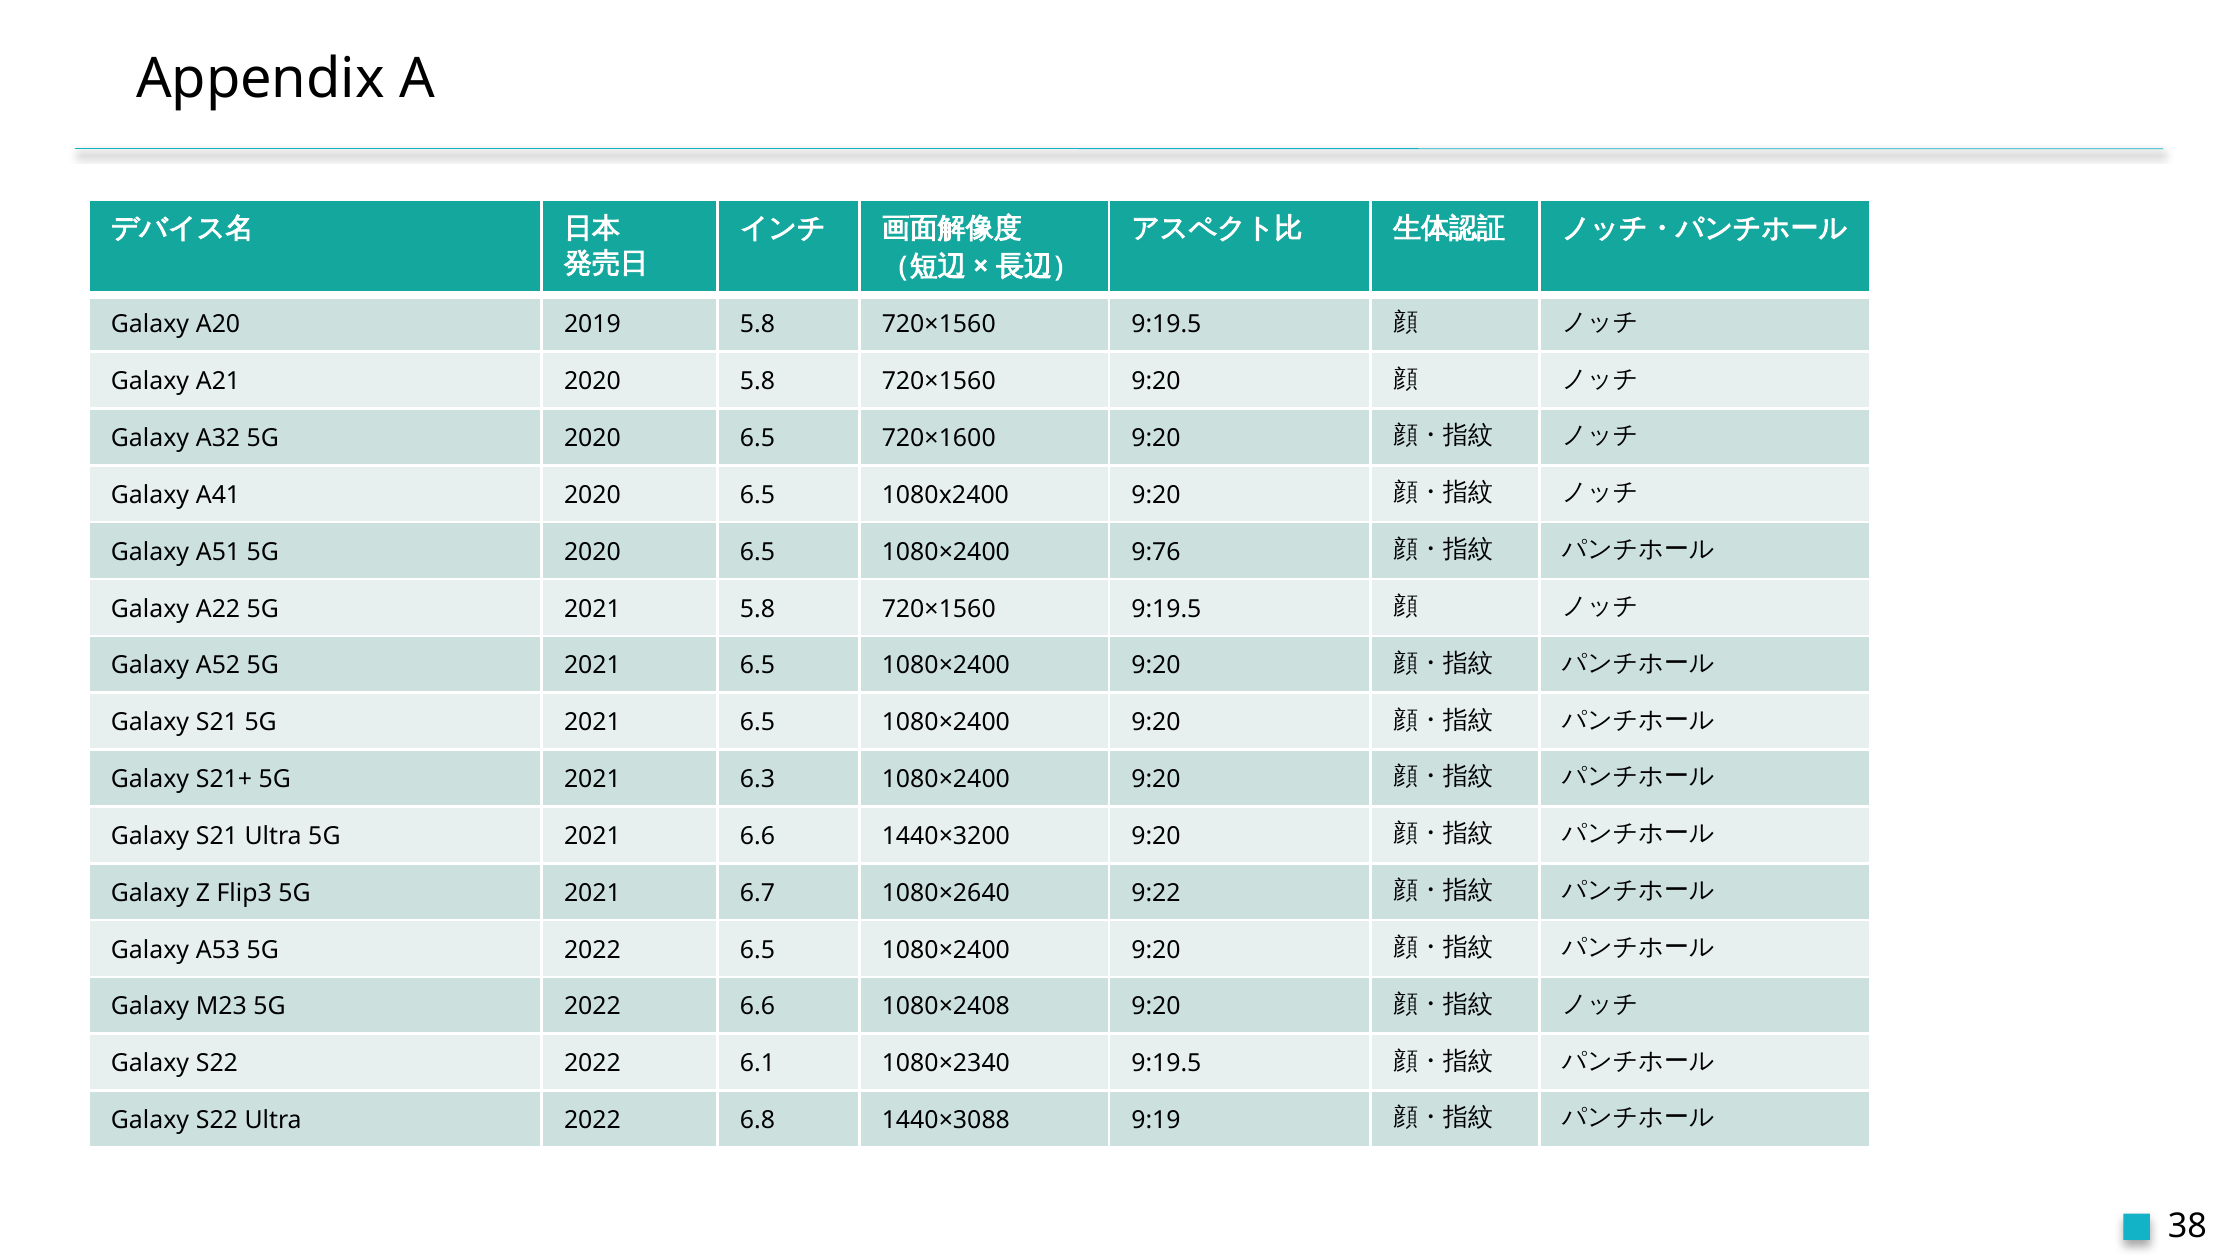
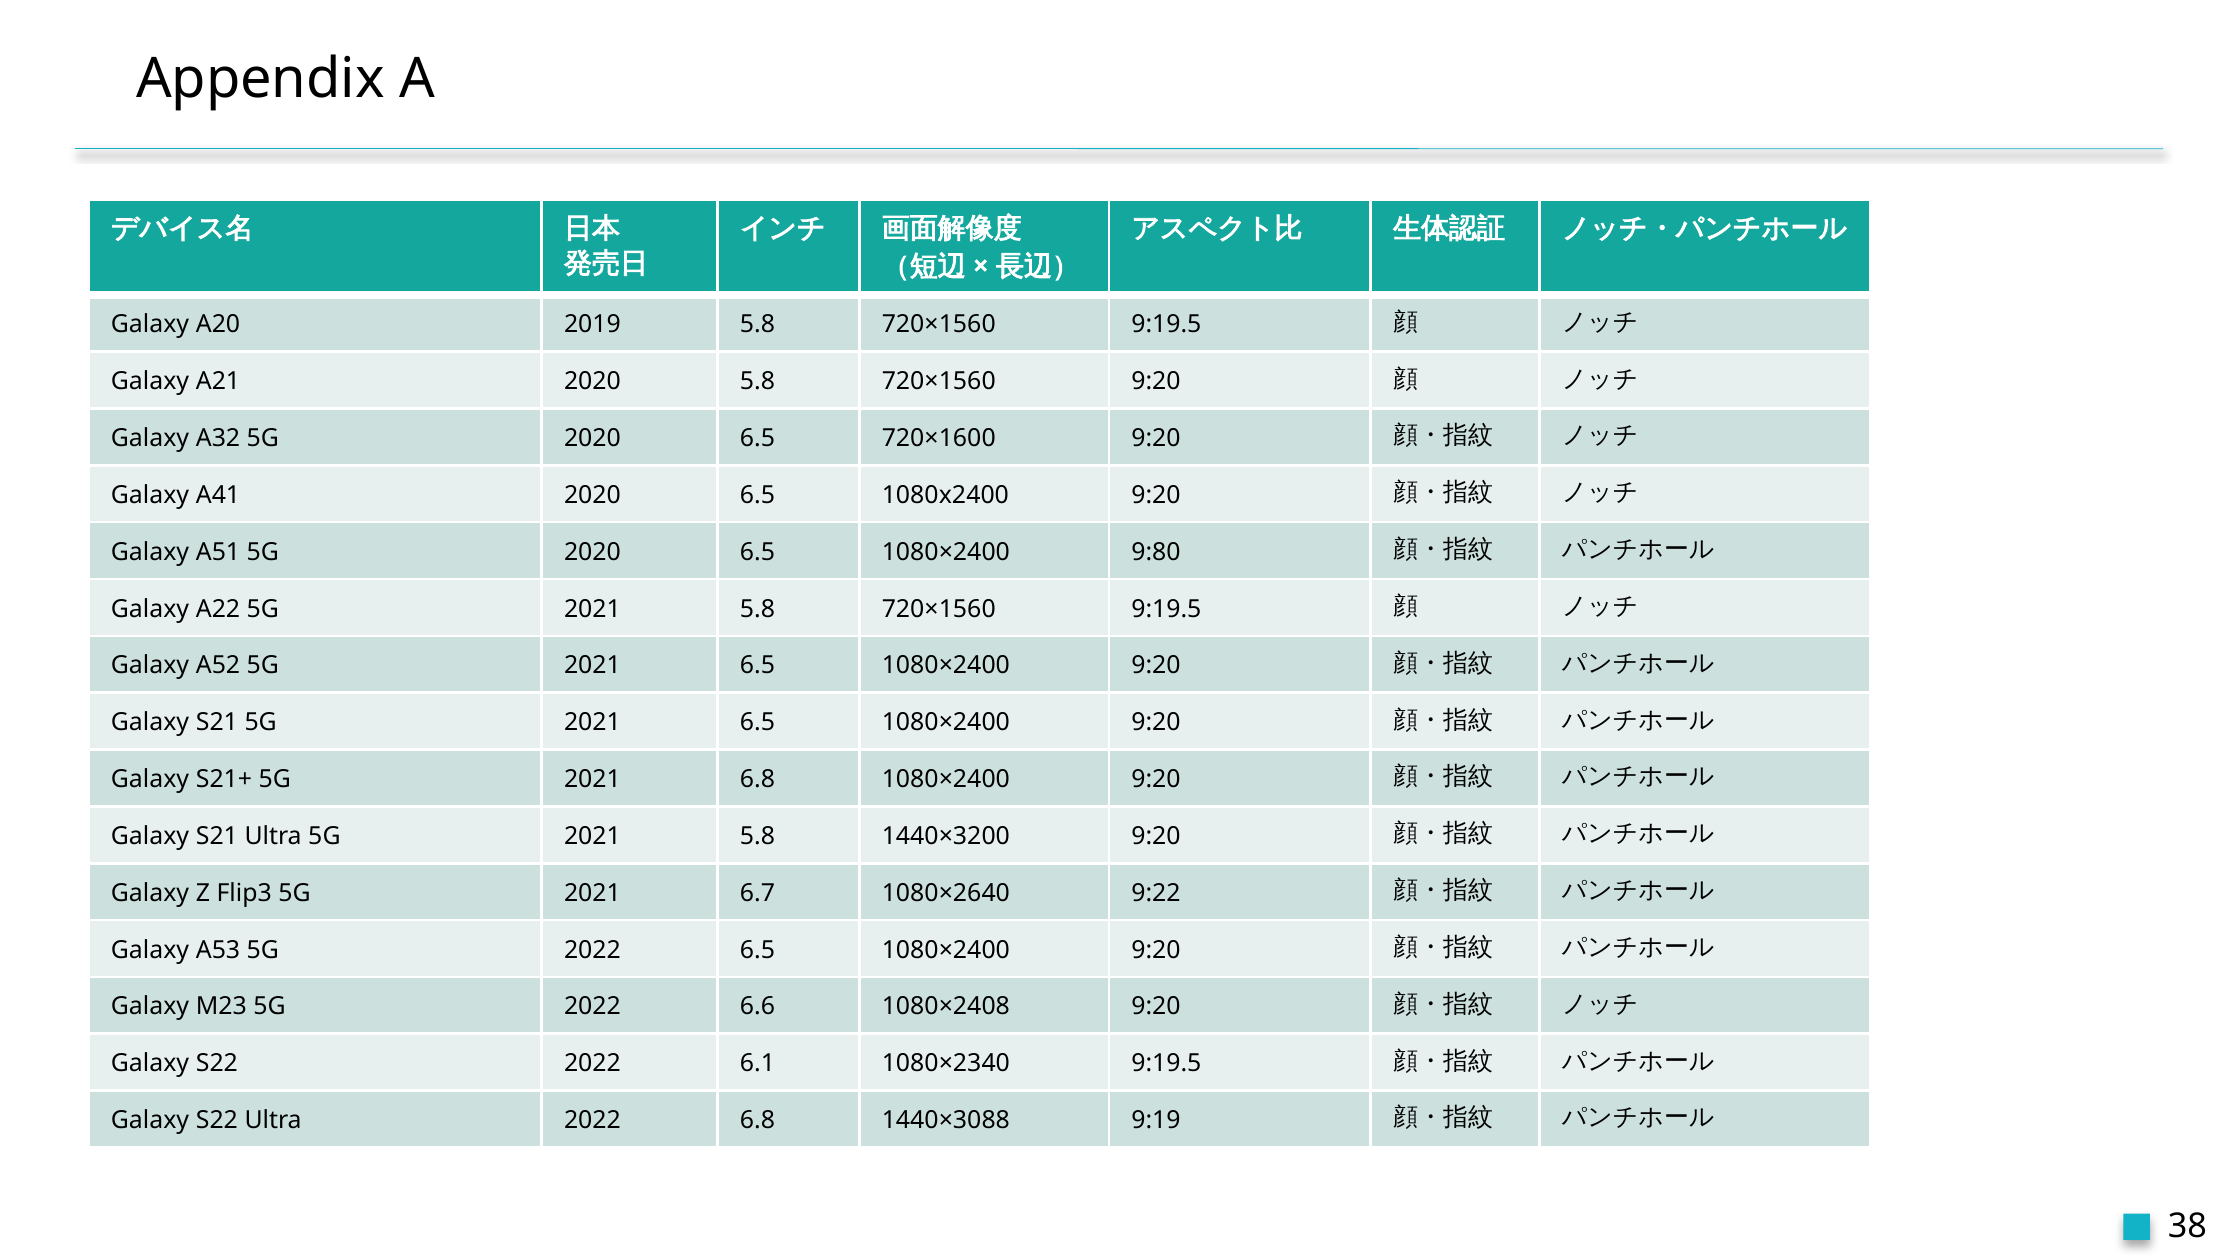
9:76: 9:76 -> 9:80 (1156, 552)
2021 6.3: 6.3 -> 6.8 (757, 779)
Ultra 5G 2021 6.6: 6.6 -> 5.8 (757, 836)
